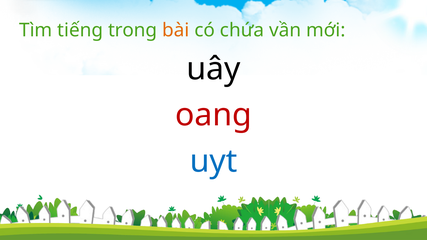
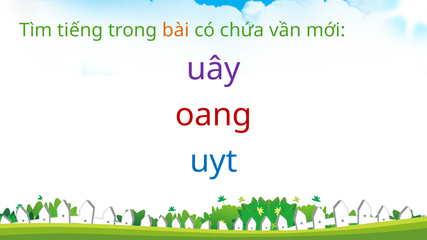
uây colour: black -> purple (214, 69)
